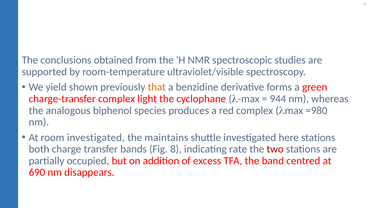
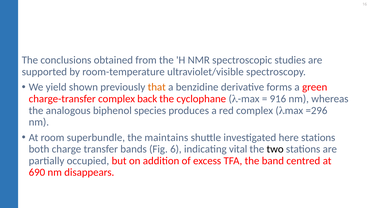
light: light -> back (147, 99)
944: 944 -> 916 (278, 99)
=980: =980 -> =296 (316, 111)
room investigated: investigated -> superbundle (96, 138)
8: 8 -> 6 (176, 150)
rate: rate -> vital (238, 150)
two colour: red -> black (275, 150)
